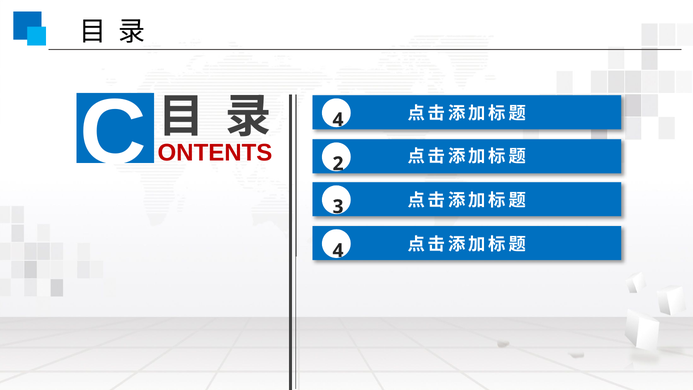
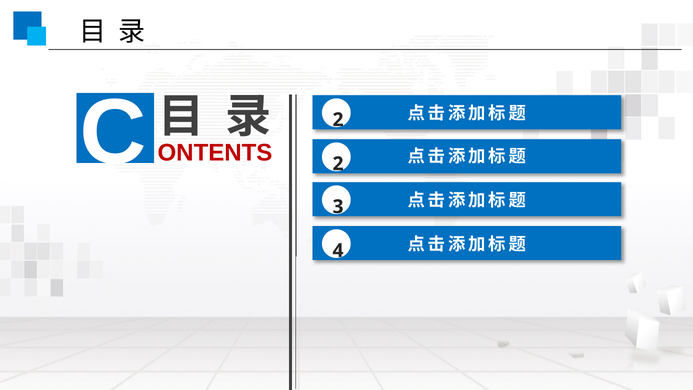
C 4: 4 -> 2 (338, 120)
